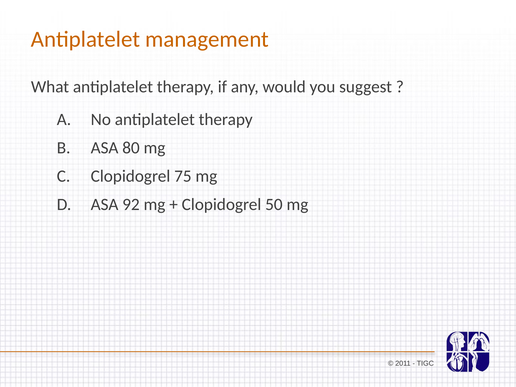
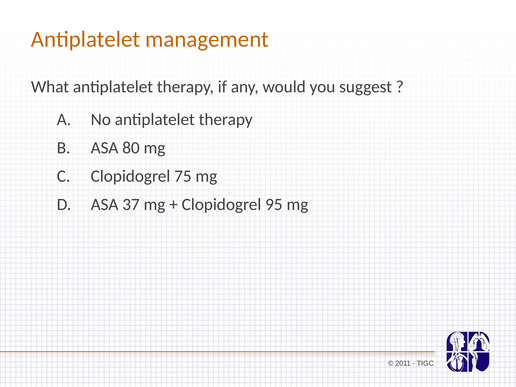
92: 92 -> 37 (131, 205)
50: 50 -> 95 (274, 205)
